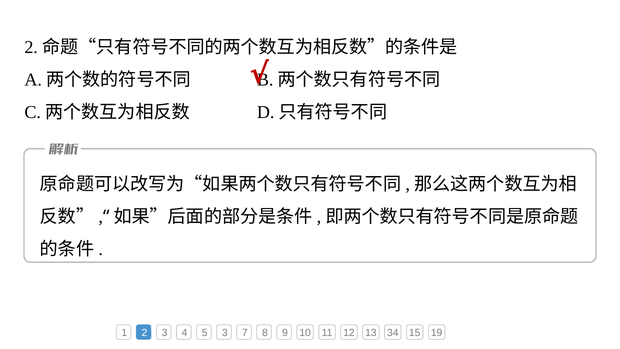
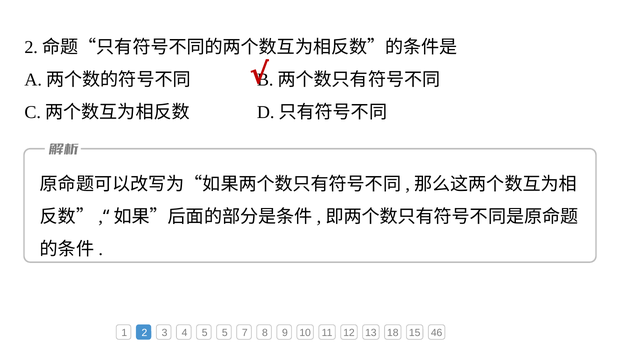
5 3: 3 -> 5 (225, 333)
34: 34 -> 18 (393, 333)
19: 19 -> 46 (437, 333)
